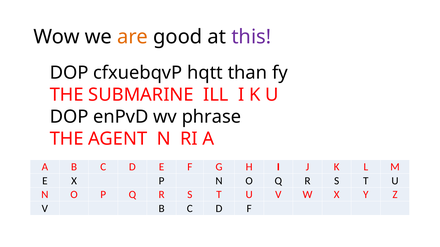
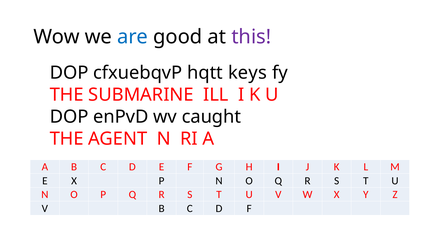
are colour: orange -> blue (133, 37)
than: than -> keys (247, 73)
phrase: phrase -> caught (211, 117)
